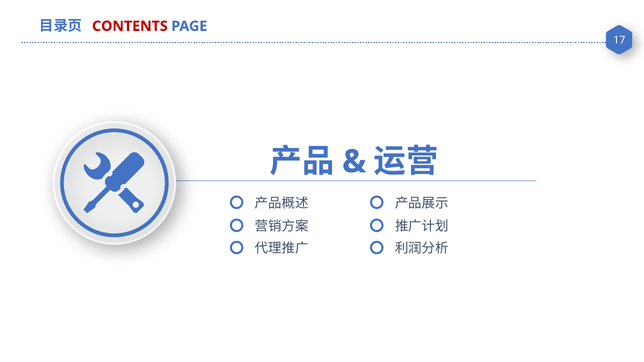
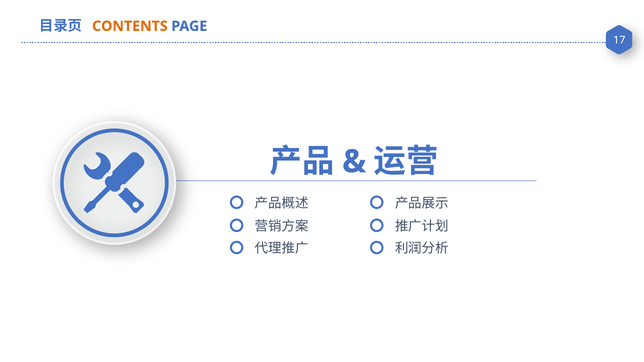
CONTENTS colour: red -> orange (130, 26)
